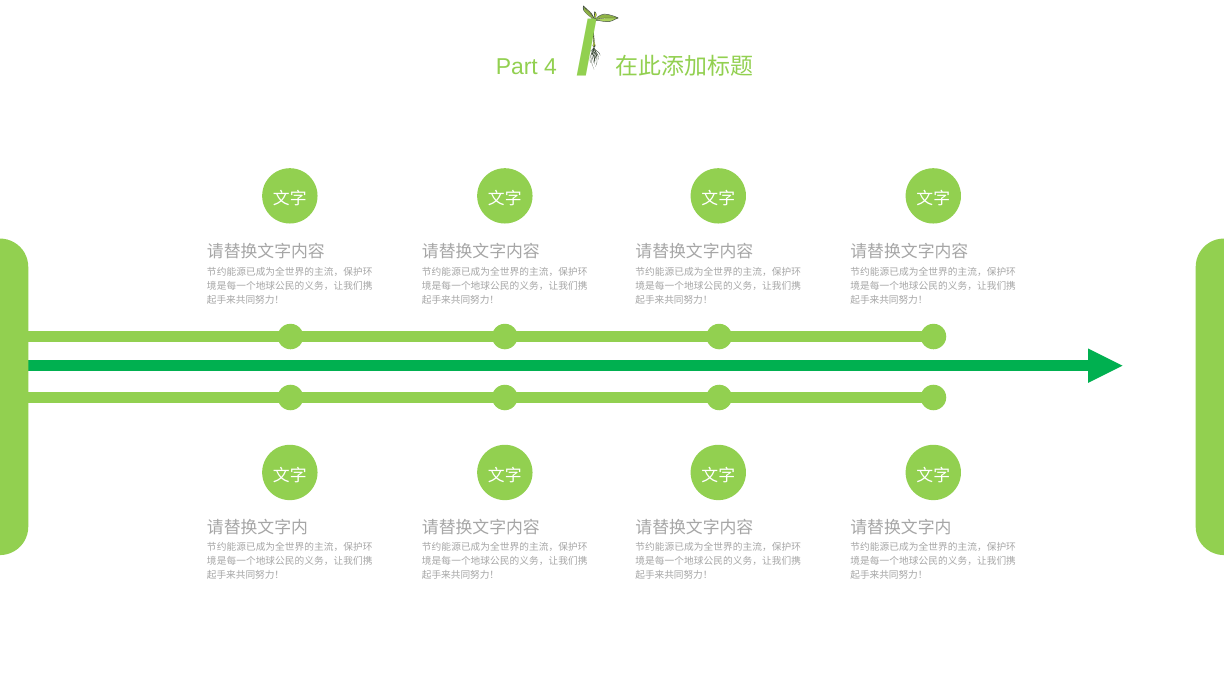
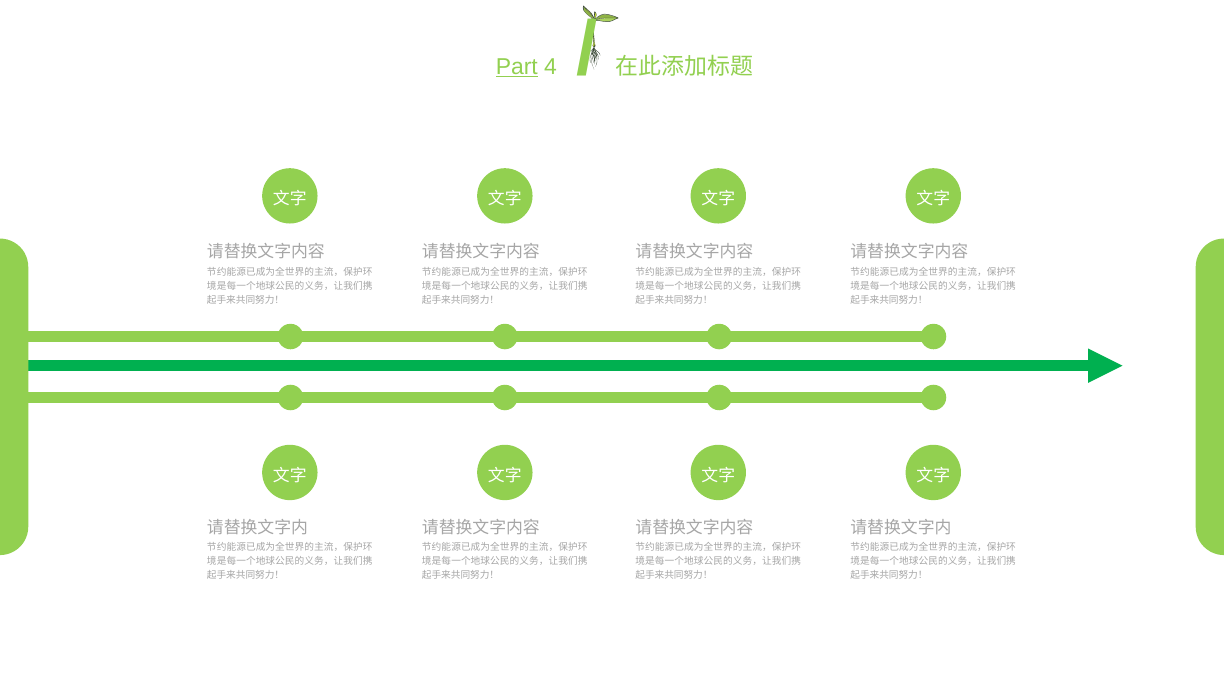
Part underline: none -> present (517, 67)
